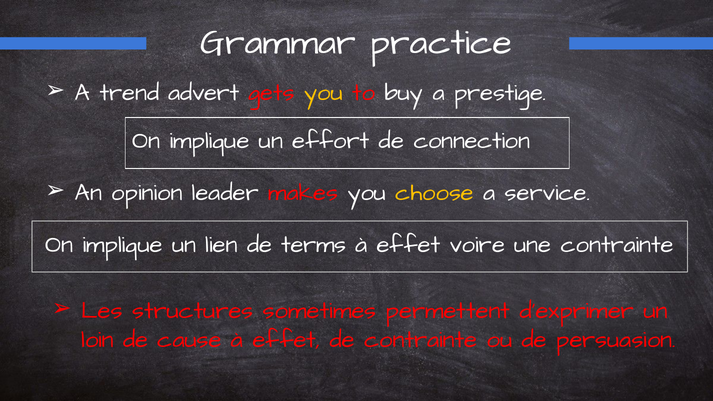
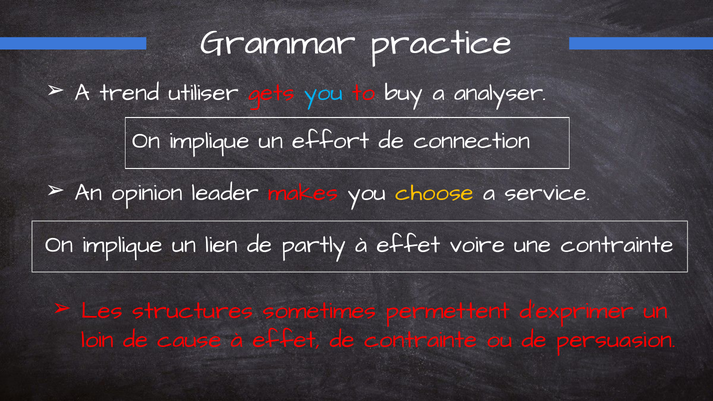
advert: advert -> utiliser (204, 93)
you colour: yellow -> light blue (324, 93)
prestige: prestige -> analyser (500, 93)
terms: terms -> partly (314, 244)
